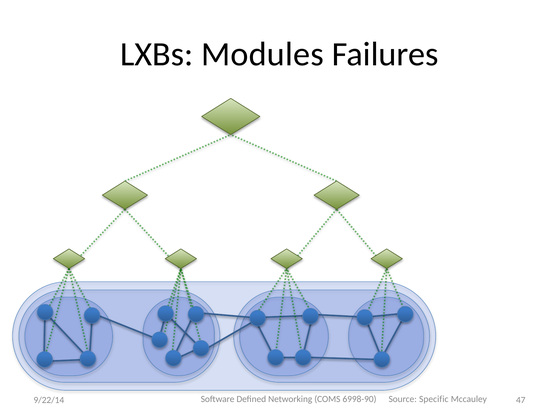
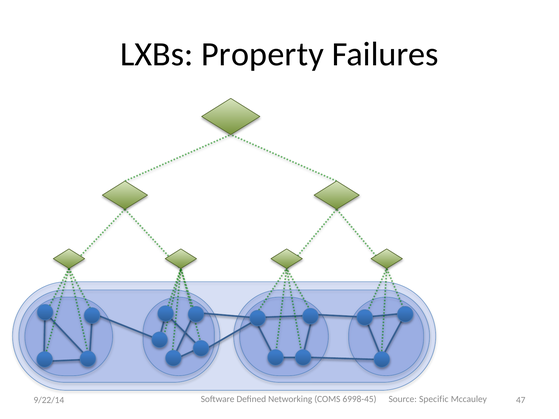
Modules: Modules -> Property (262, 54)
6998-90: 6998-90 -> 6998-45 (359, 399)
